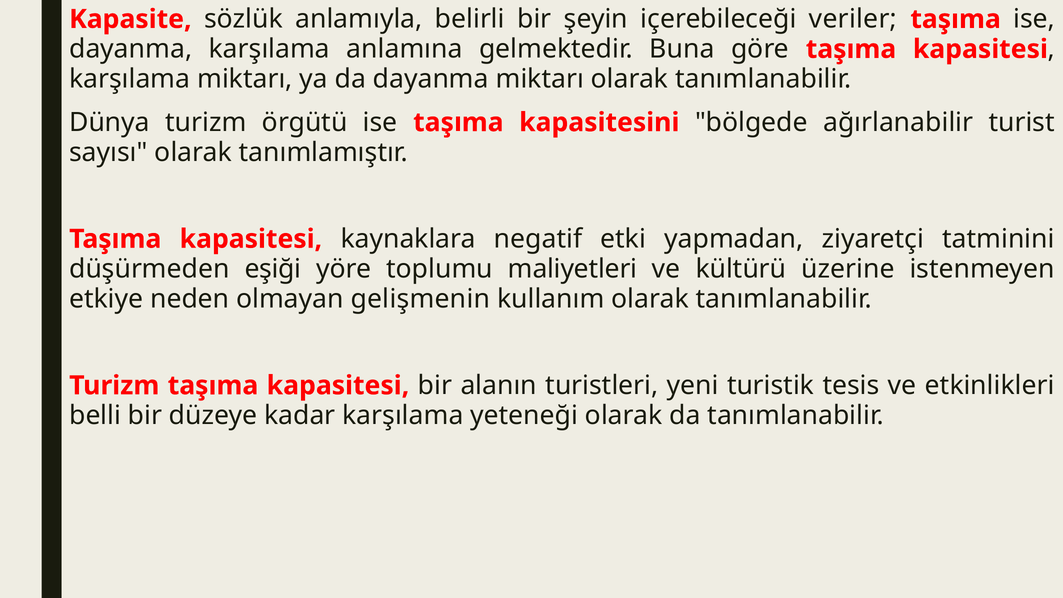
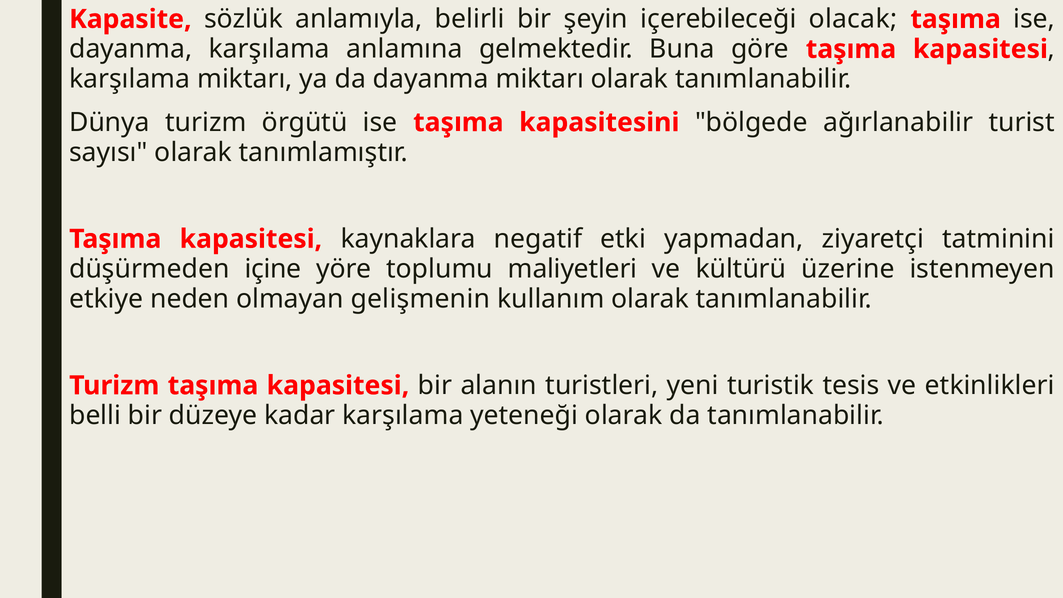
veriler: veriler -> olacak (853, 19)
eşiği: eşiği -> içine (273, 269)
